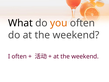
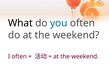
you colour: orange -> blue (59, 23)
